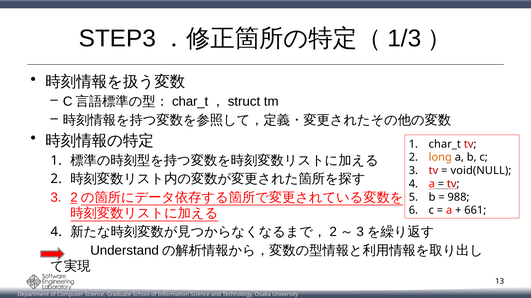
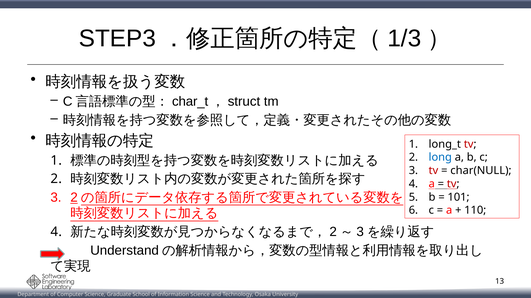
char_t: char_t -> long_t (445, 144)
long colour: orange -> blue (440, 158)
void(NULL: void(NULL -> char(NULL (481, 171)
988: 988 -> 101 (459, 198)
661: 661 -> 110 (475, 211)
